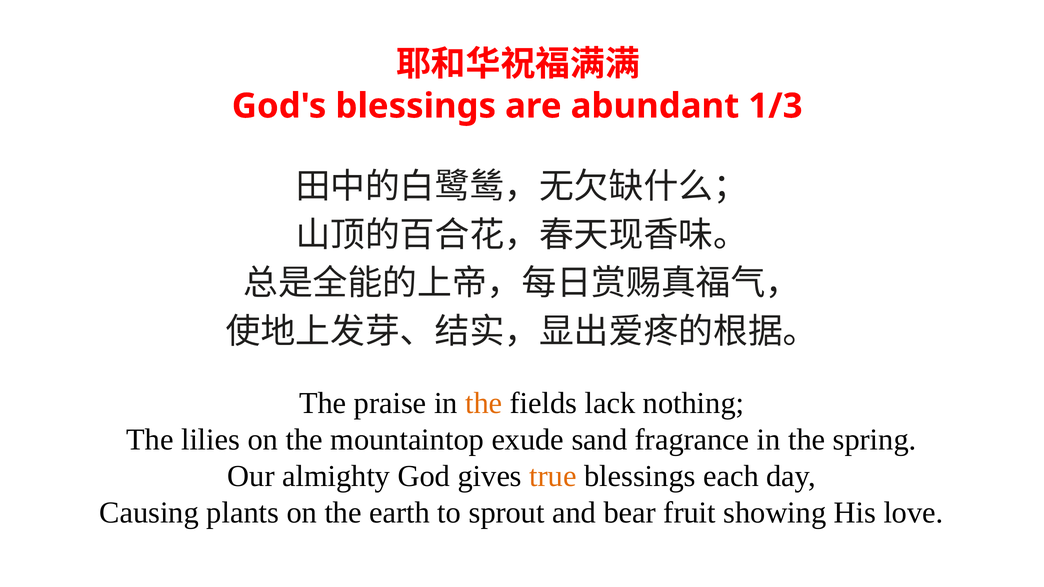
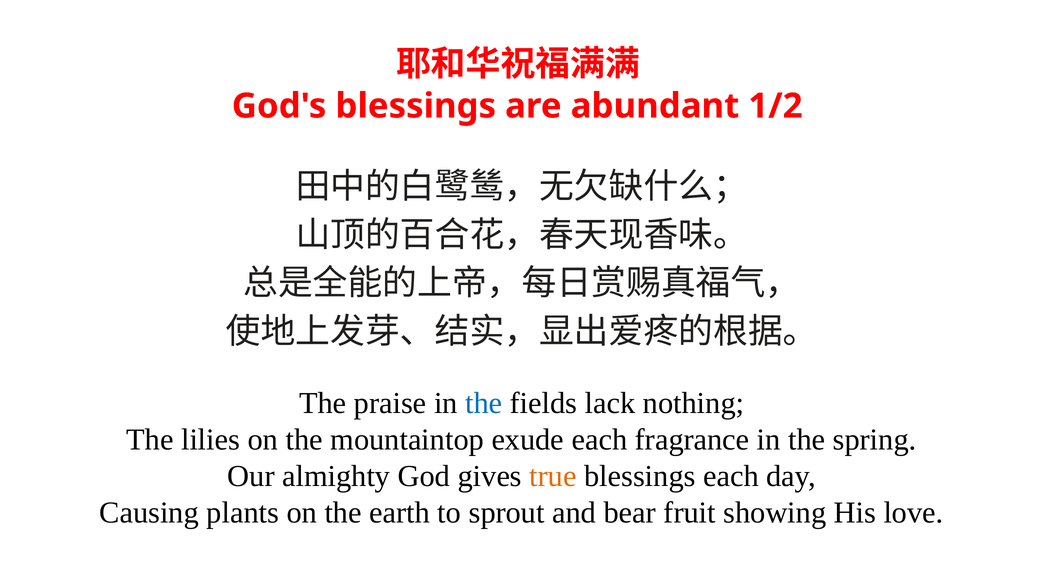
1/3: 1/3 -> 1/2 (775, 106)
the colour: orange -> blue (484, 403)
exude sand: sand -> each (599, 440)
